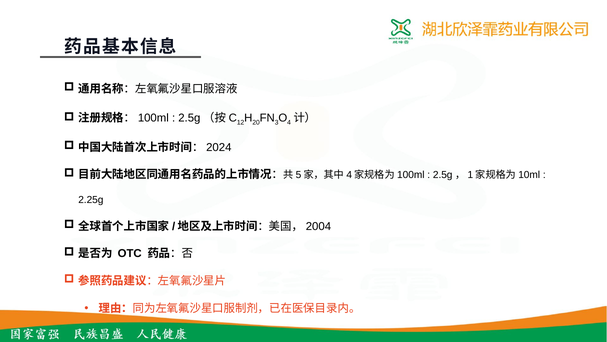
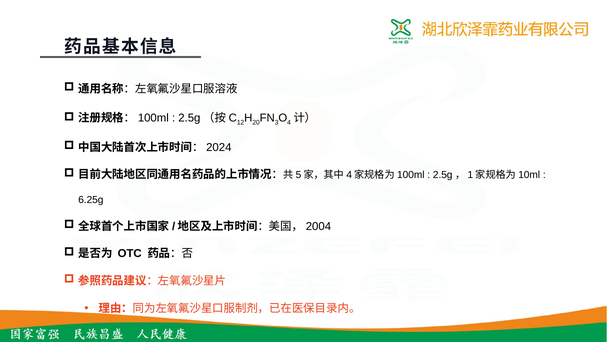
2.25g: 2.25g -> 6.25g (91, 199)
